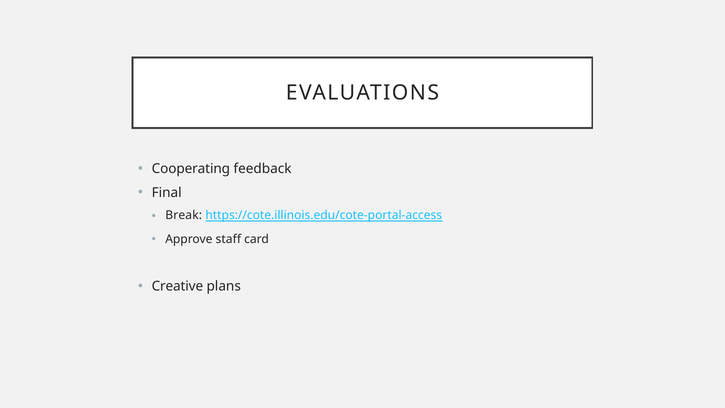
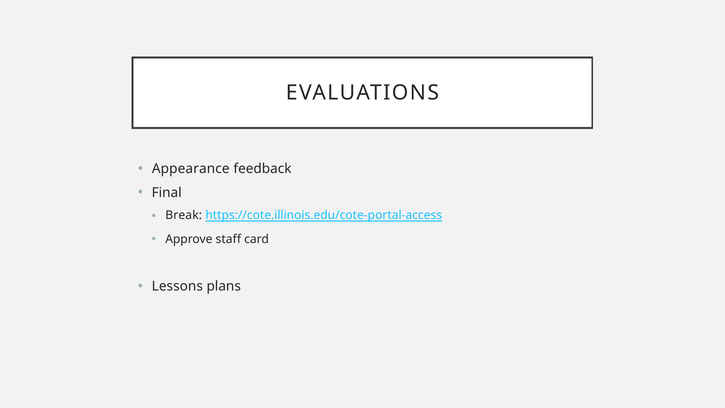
Cooperating: Cooperating -> Appearance (191, 169)
Creative: Creative -> Lessons (177, 286)
